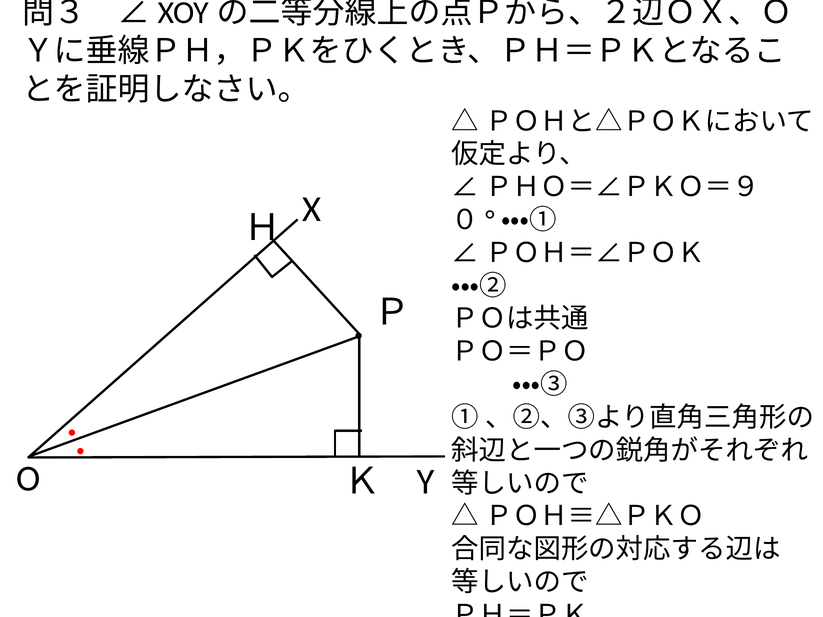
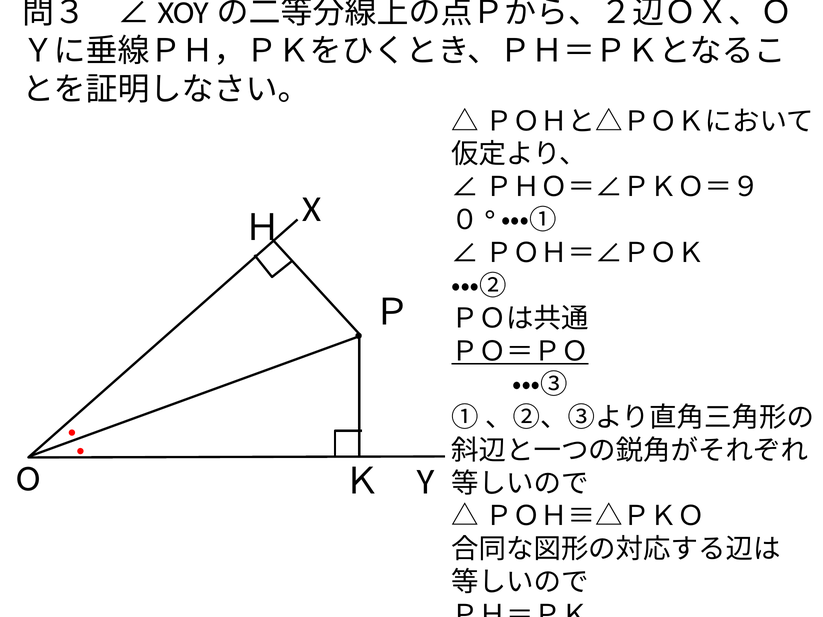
ＰＯ＝ＰＯ underline: none -> present (520, 352)
